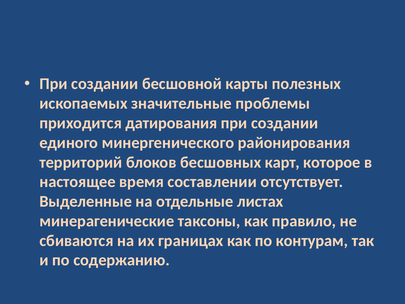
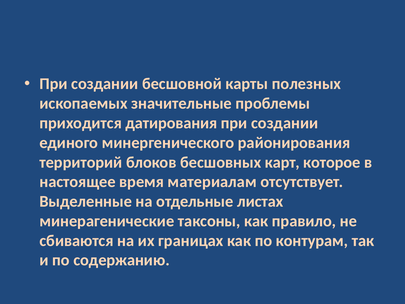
составлении: составлении -> материалам (212, 182)
